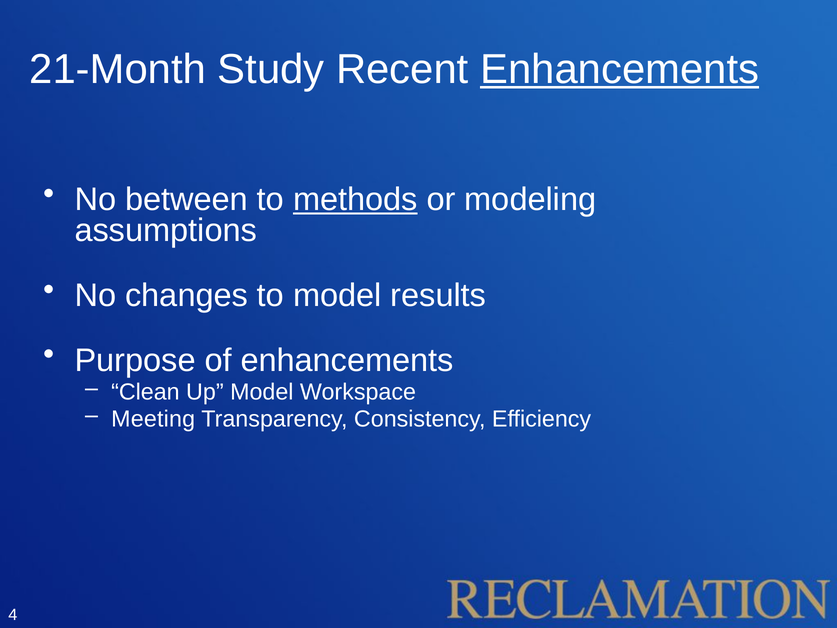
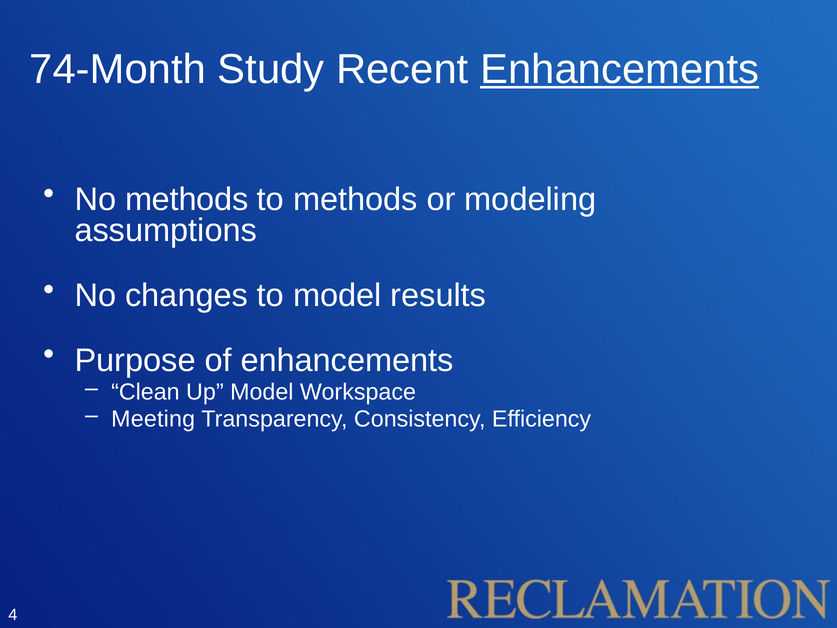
21-Month: 21-Month -> 74-Month (118, 69)
No between: between -> methods (187, 199)
methods underline: present -> none (355, 199)
